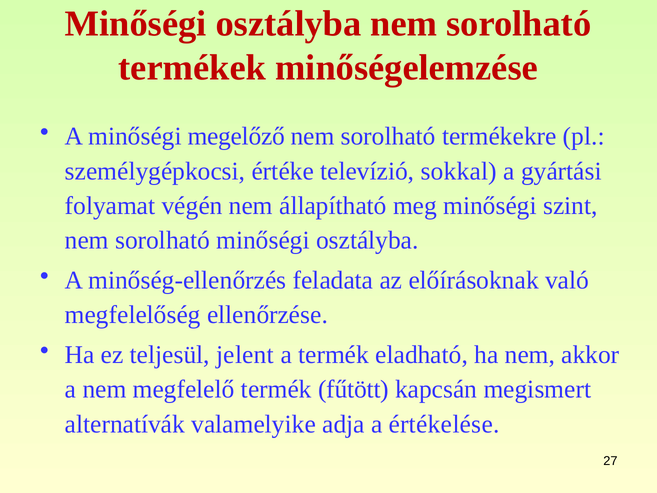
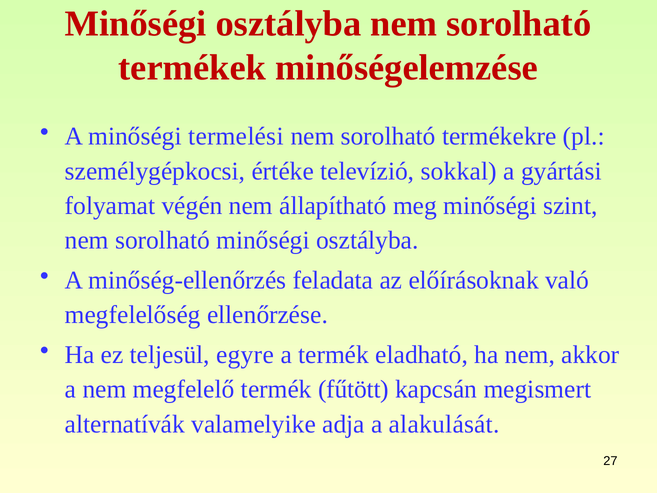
megelőző: megelőző -> termelési (236, 136)
jelent: jelent -> egyre (245, 355)
értékelése: értékelése -> alakulását (444, 424)
